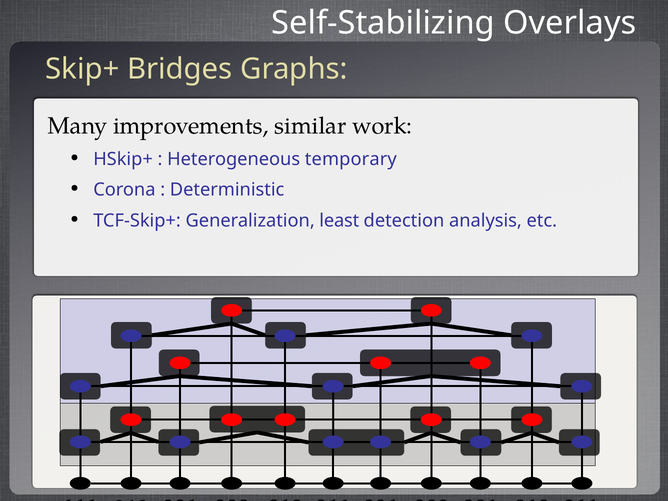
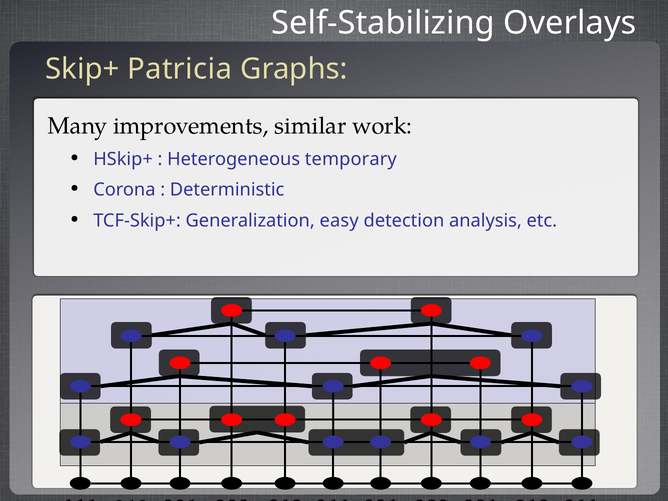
Bridges: Bridges -> Patricia (180, 69)
least: least -> easy (339, 221)
